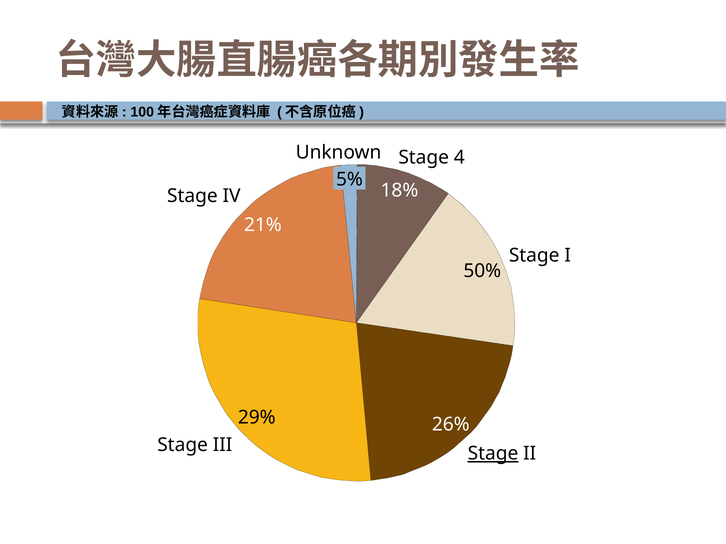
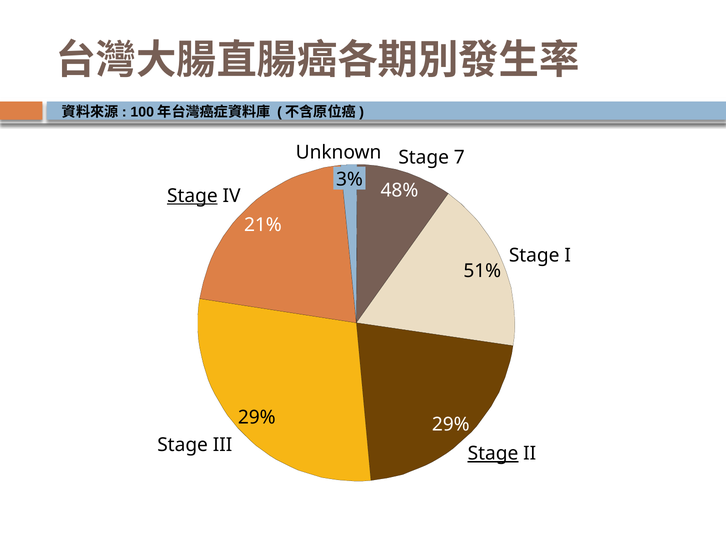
4: 4 -> 7 (459, 158)
5%: 5% -> 3% (349, 180)
18%: 18% -> 48% (399, 191)
Stage underline: none -> present (192, 196)
50%: 50% -> 51% (482, 271)
26%: 26% -> 29% (451, 425)
